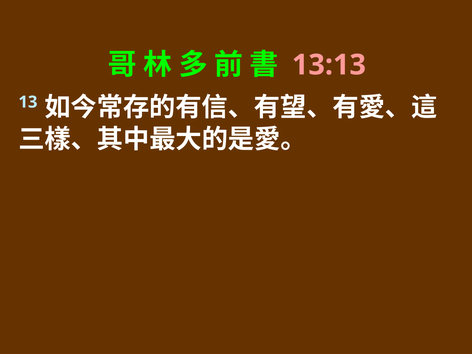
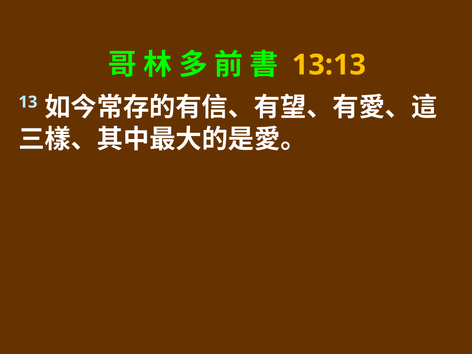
13:13 colour: pink -> yellow (329, 65)
